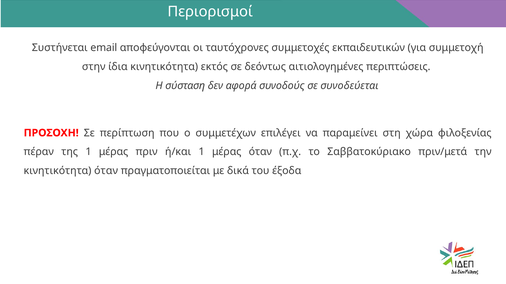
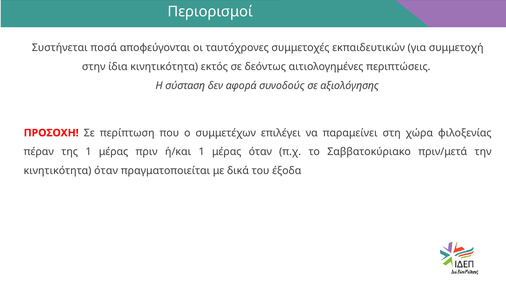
email: email -> ποσά (104, 48)
συνοδεύεται: συνοδεύεται -> αξιολόγησης (350, 86)
